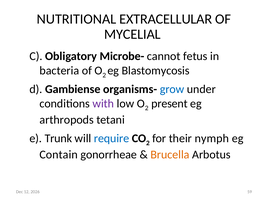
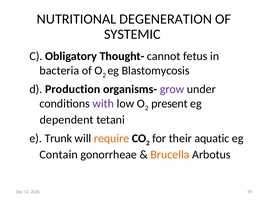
EXTRACELLULAR: EXTRACELLULAR -> DEGENERATION (166, 19)
MYCELIAL: MYCELIAL -> SYSTEMIC (132, 34)
Microbe-: Microbe- -> Thought- (122, 56)
Gambiense: Gambiense -> Production (73, 89)
grow colour: blue -> purple (172, 89)
arthropods: arthropods -> dependent (67, 120)
require colour: blue -> orange (112, 138)
nymph: nymph -> aquatic (212, 138)
